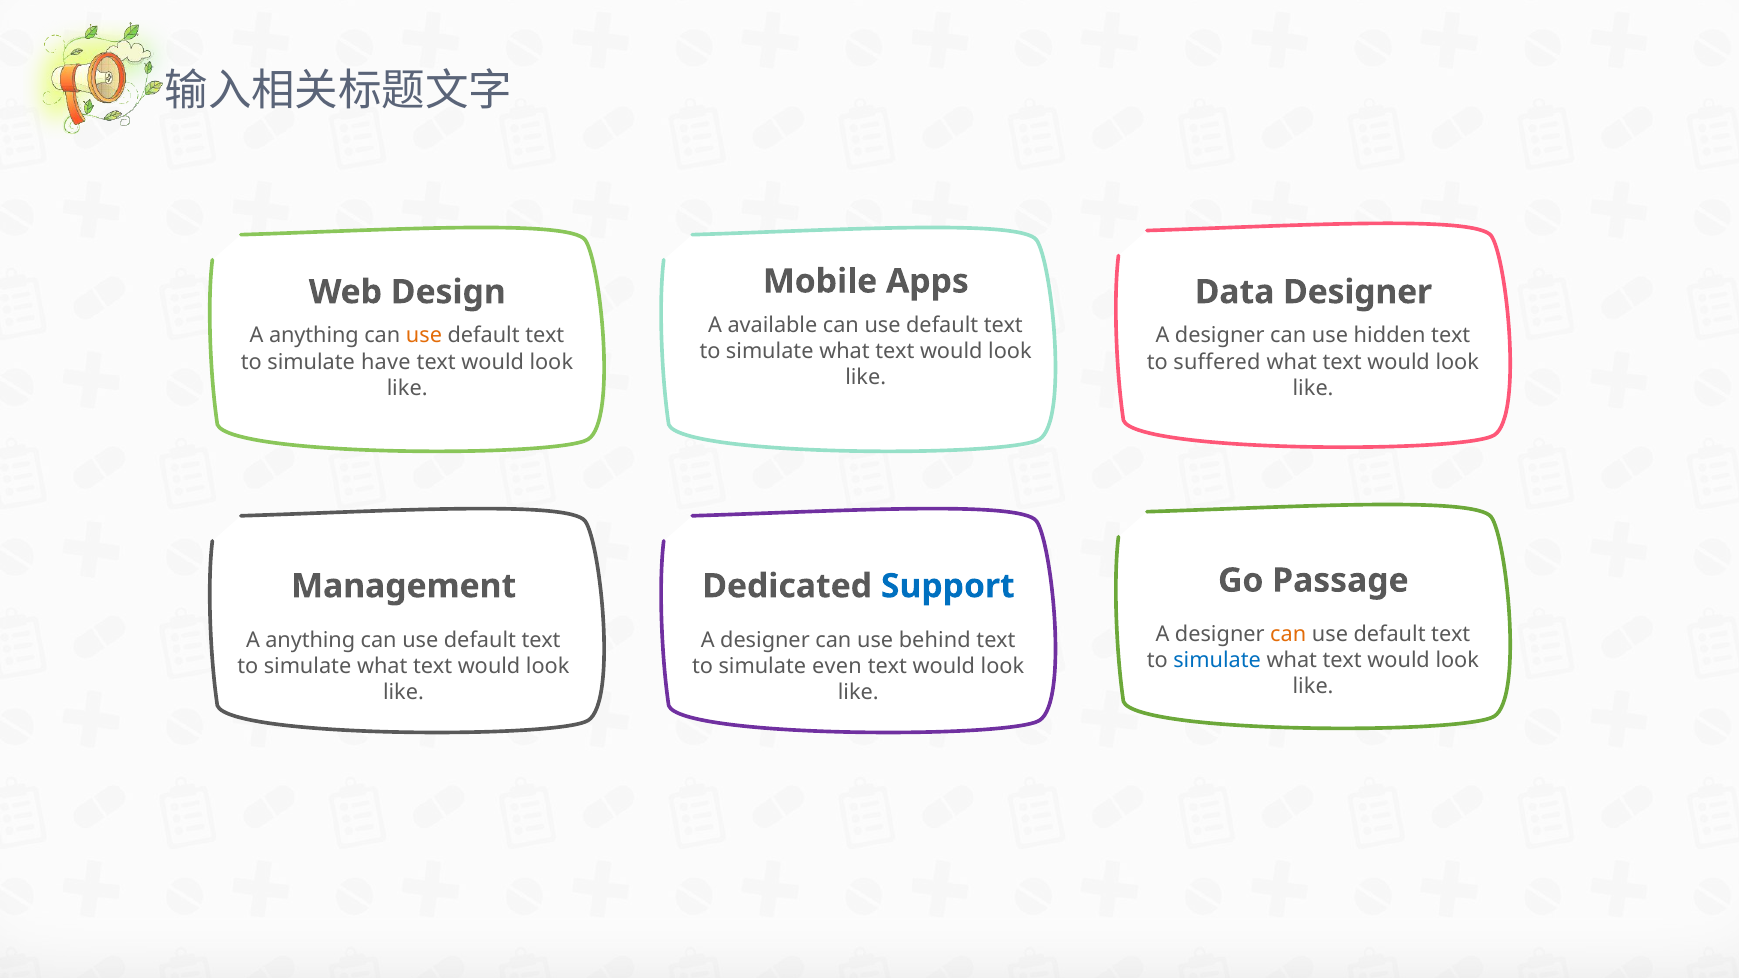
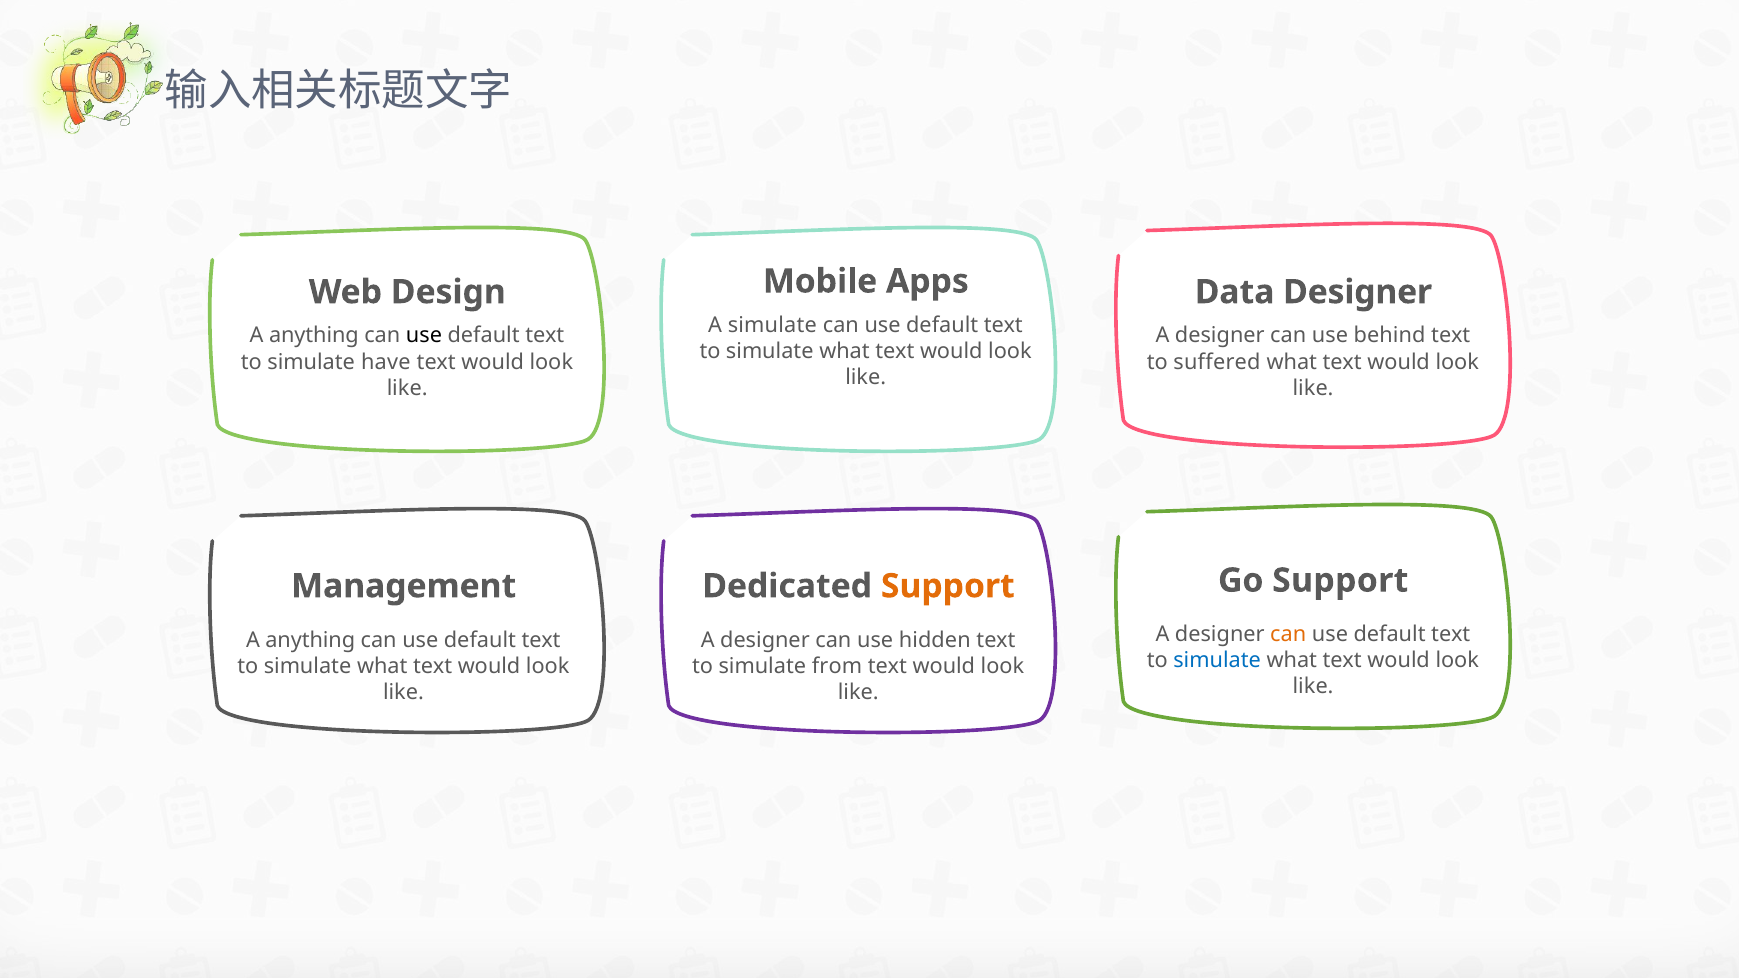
A available: available -> simulate (772, 325)
use colour: orange -> black (424, 336)
hidden: hidden -> behind (1390, 336)
Go Passage: Passage -> Support (1340, 581)
Support colour: blue -> orange (948, 586)
behind: behind -> hidden (935, 640)
even: even -> from (837, 667)
